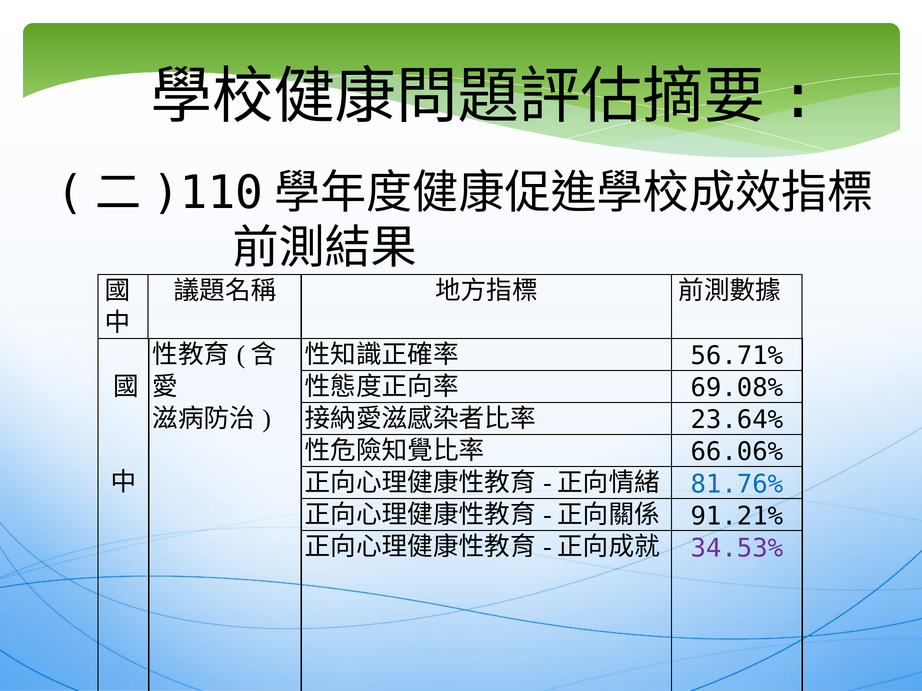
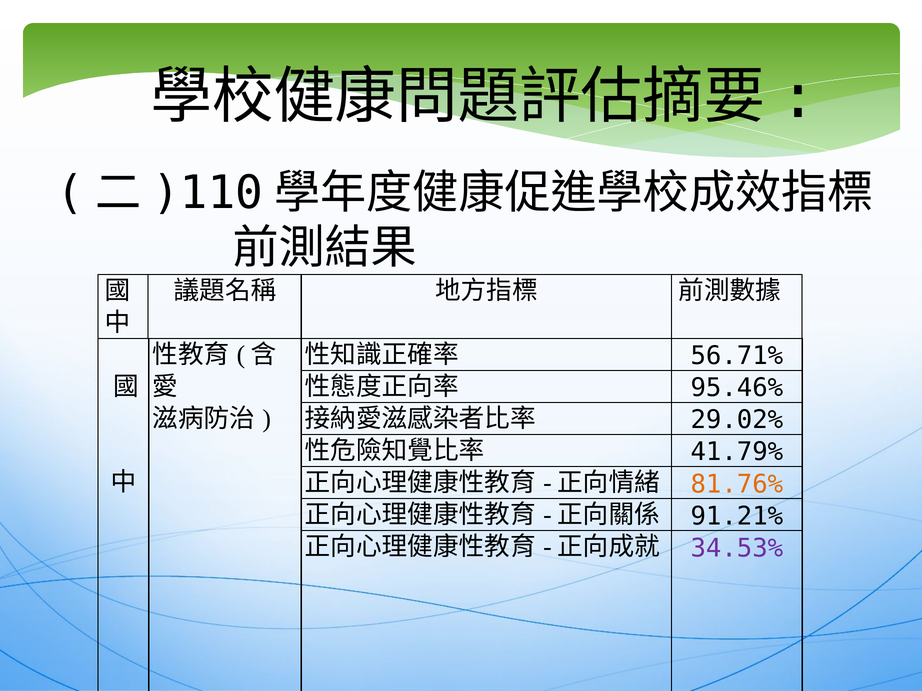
69.08%: 69.08% -> 95.46% (737, 388)
23.64%: 23.64% -> 29.02% (737, 420)
66.06%: 66.06% -> 41.79% (737, 452)
81.76% colour: blue -> orange (737, 484)
